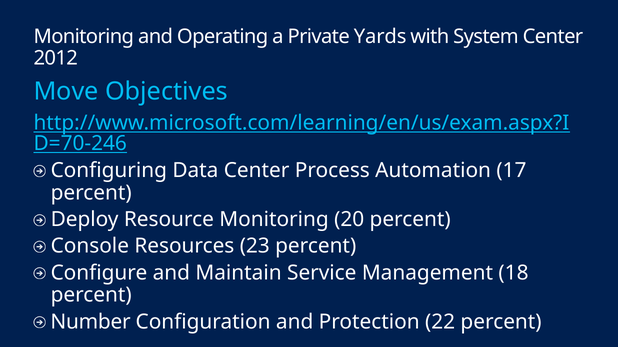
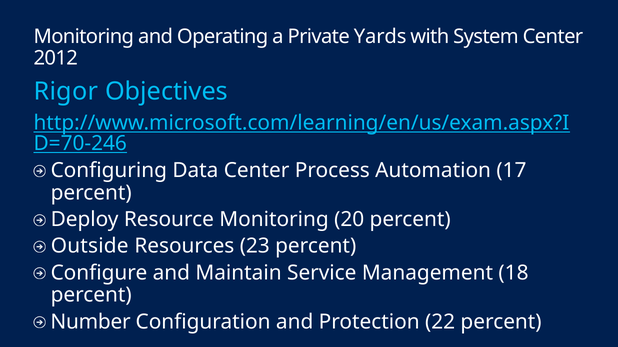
Move: Move -> Rigor (66, 91)
Console: Console -> Outside (90, 246)
